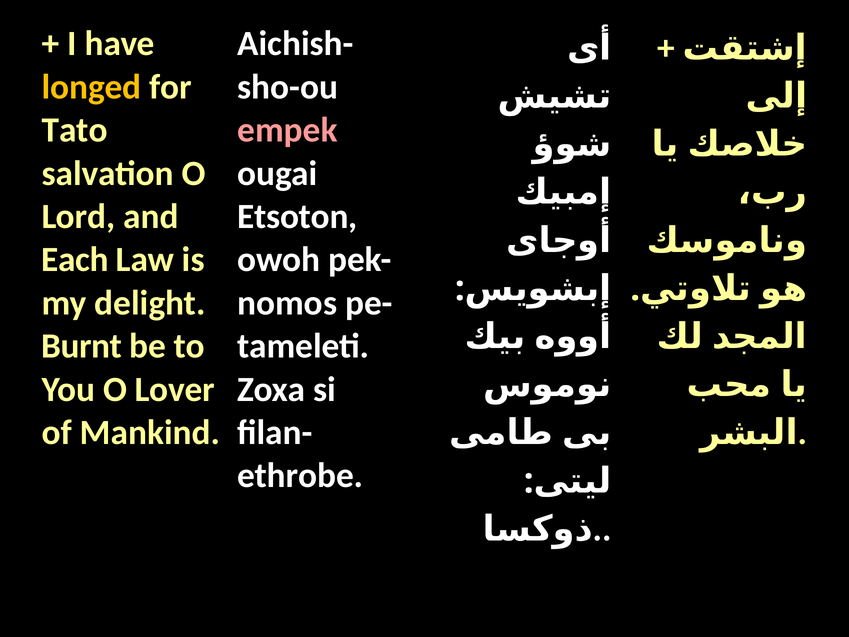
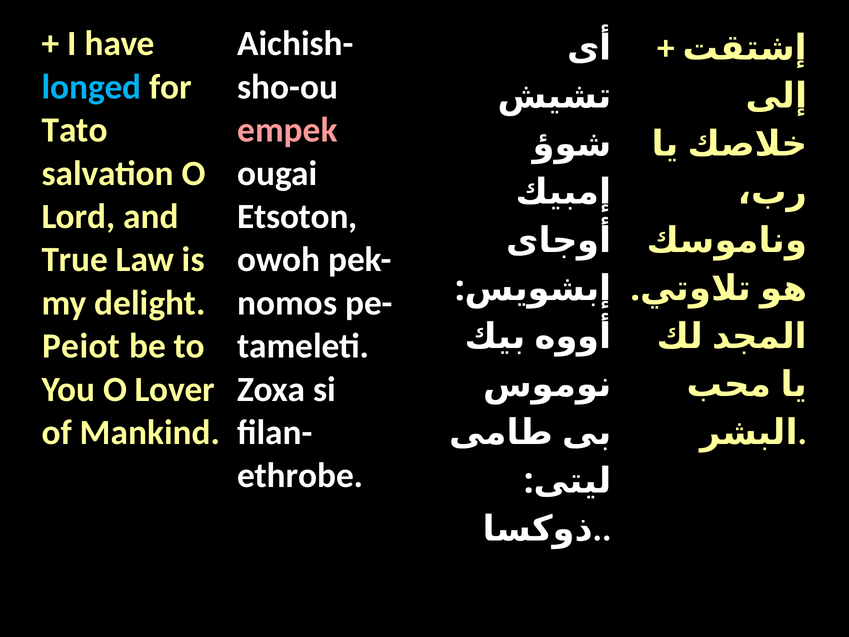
longed colour: yellow -> light blue (92, 87)
Each: Each -> True (75, 260)
Burnt: Burnt -> Peiot (81, 346)
